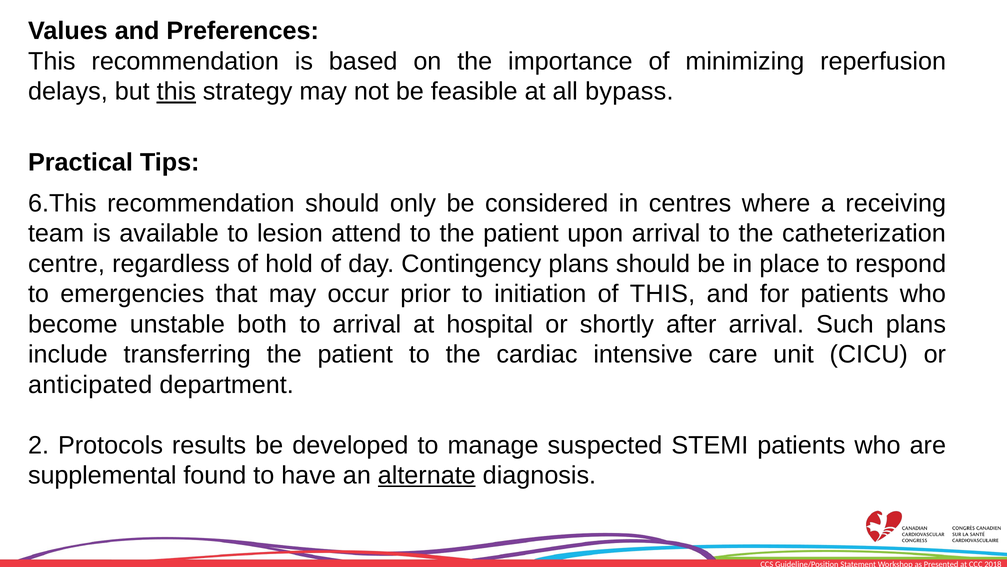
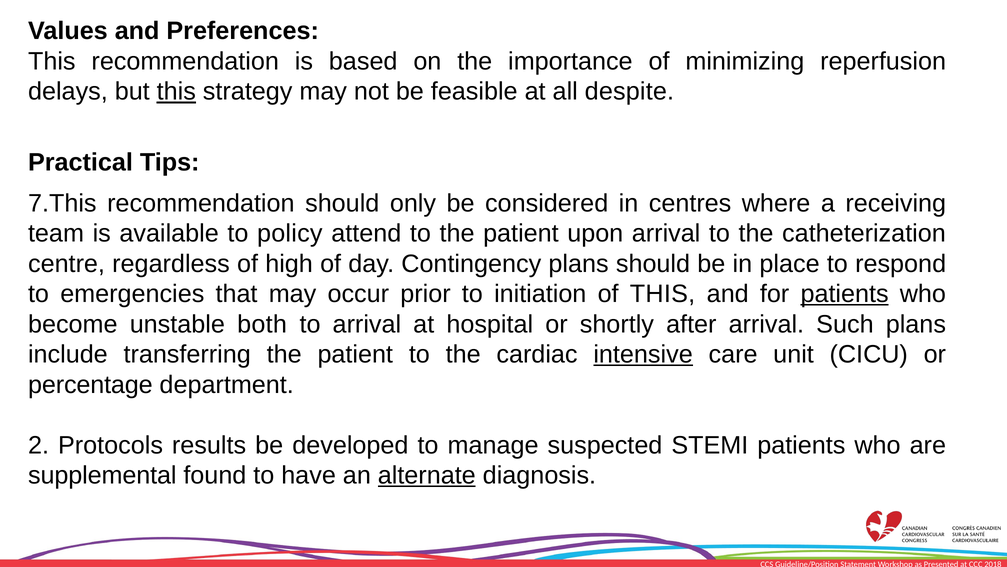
bypass: bypass -> despite (629, 92)
6.This: 6.This -> 7.This (62, 203)
lesion: lesion -> policy (290, 233)
hold: hold -> high (289, 264)
patients underline: none -> present (845, 294)
intensive underline: none -> present (643, 354)
anticipated: anticipated -> percentage (90, 384)
